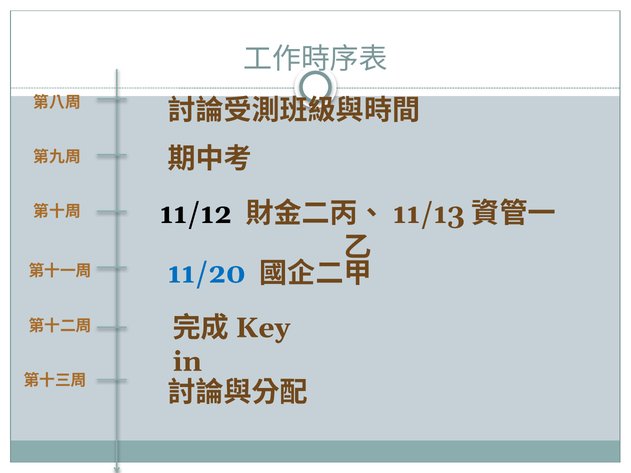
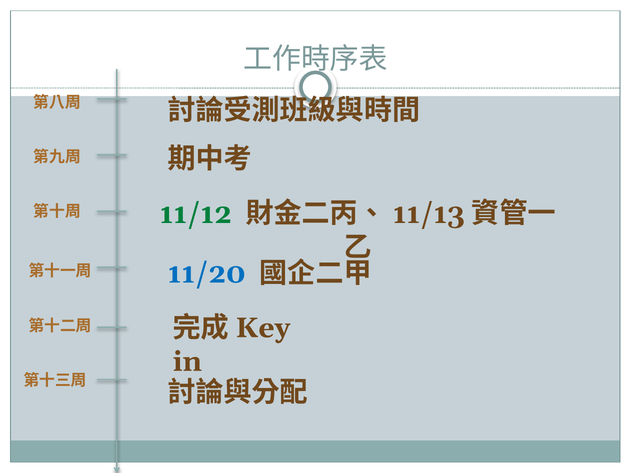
11/12 colour: black -> green (196, 214)
